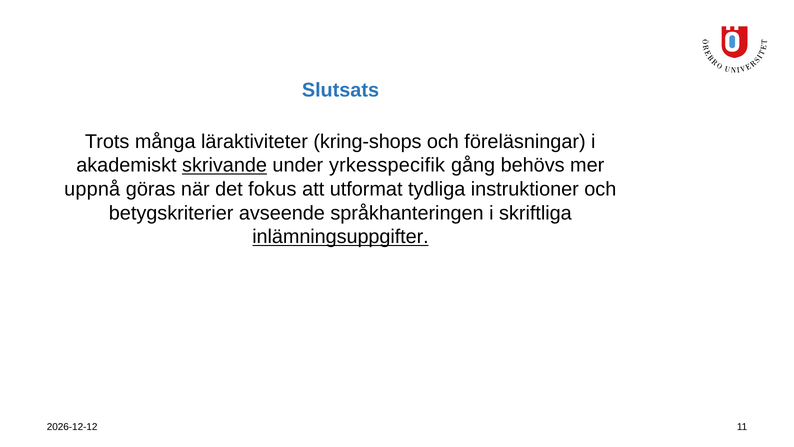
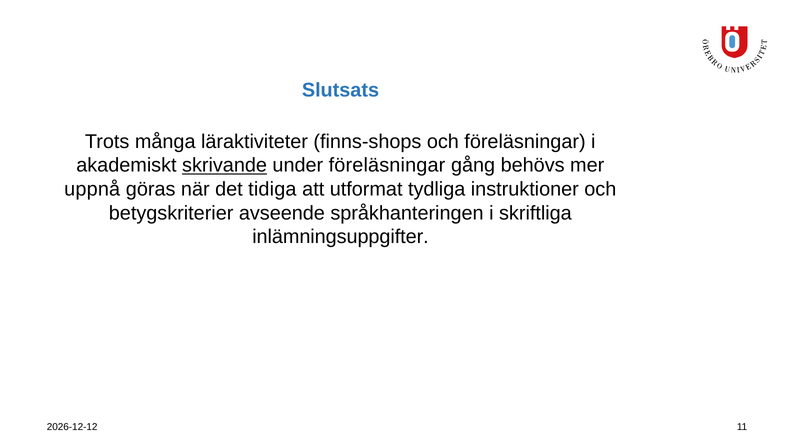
kring-shops: kring-shops -> finns-shops (367, 141)
under yrkesspecifik: yrkesspecifik -> föreläsningar (387, 165)
fokus: fokus -> tidiga (272, 189)
inlämningsuppgifter underline: present -> none (340, 237)
